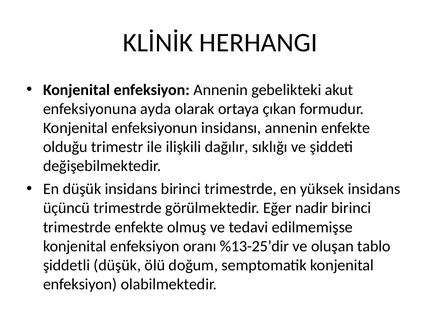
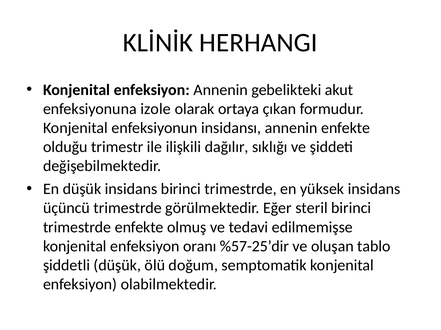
ayda: ayda -> izole (156, 109)
nadir: nadir -> steril (312, 209)
%13-25’dir: %13-25’dir -> %57-25’dir (254, 247)
